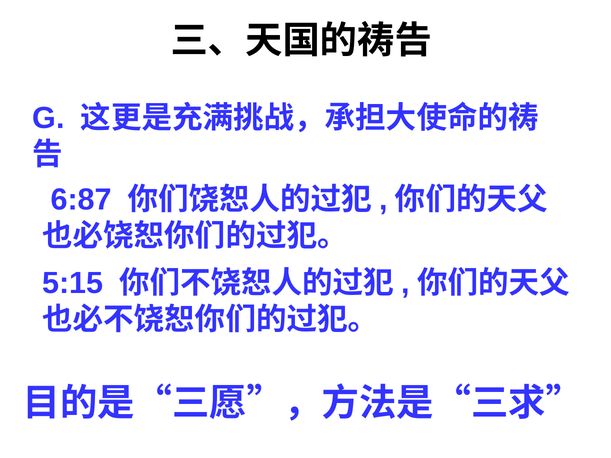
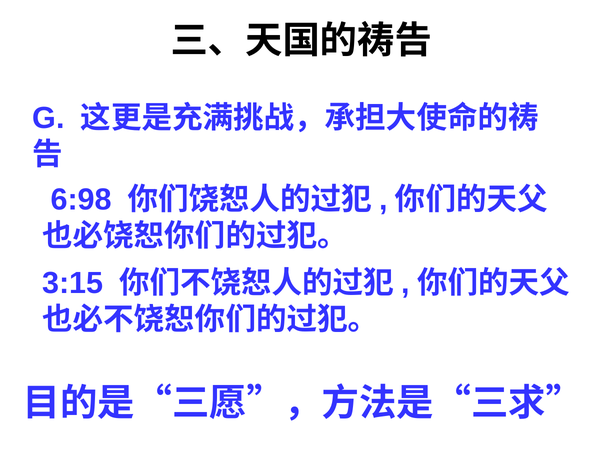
6:87: 6:87 -> 6:98 (81, 200)
5:15: 5:15 -> 3:15 (73, 283)
